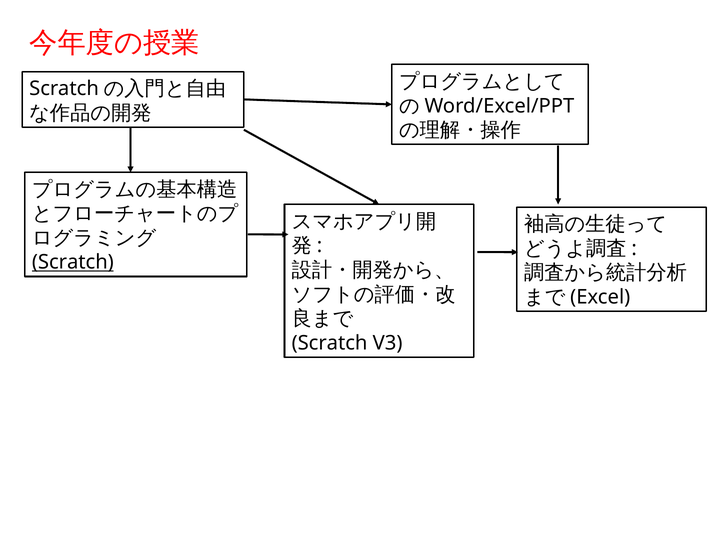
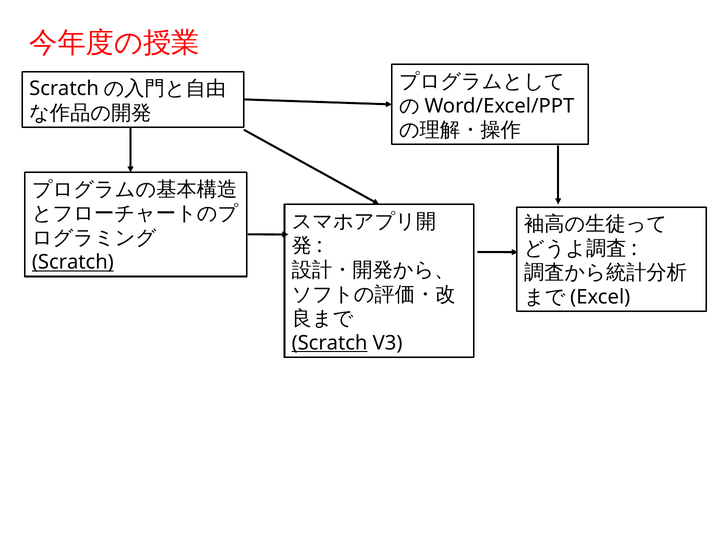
Scratch underline: none -> present (330, 343)
